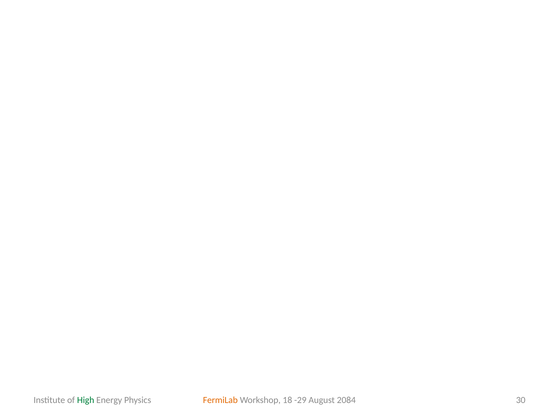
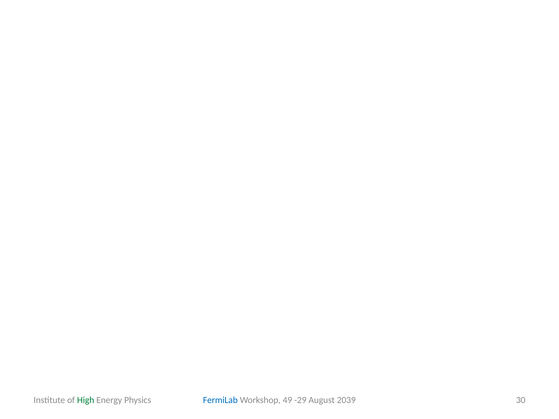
FermiLab colour: orange -> blue (220, 400)
18: 18 -> 49 (287, 400)
2084: 2084 -> 2039 (346, 400)
